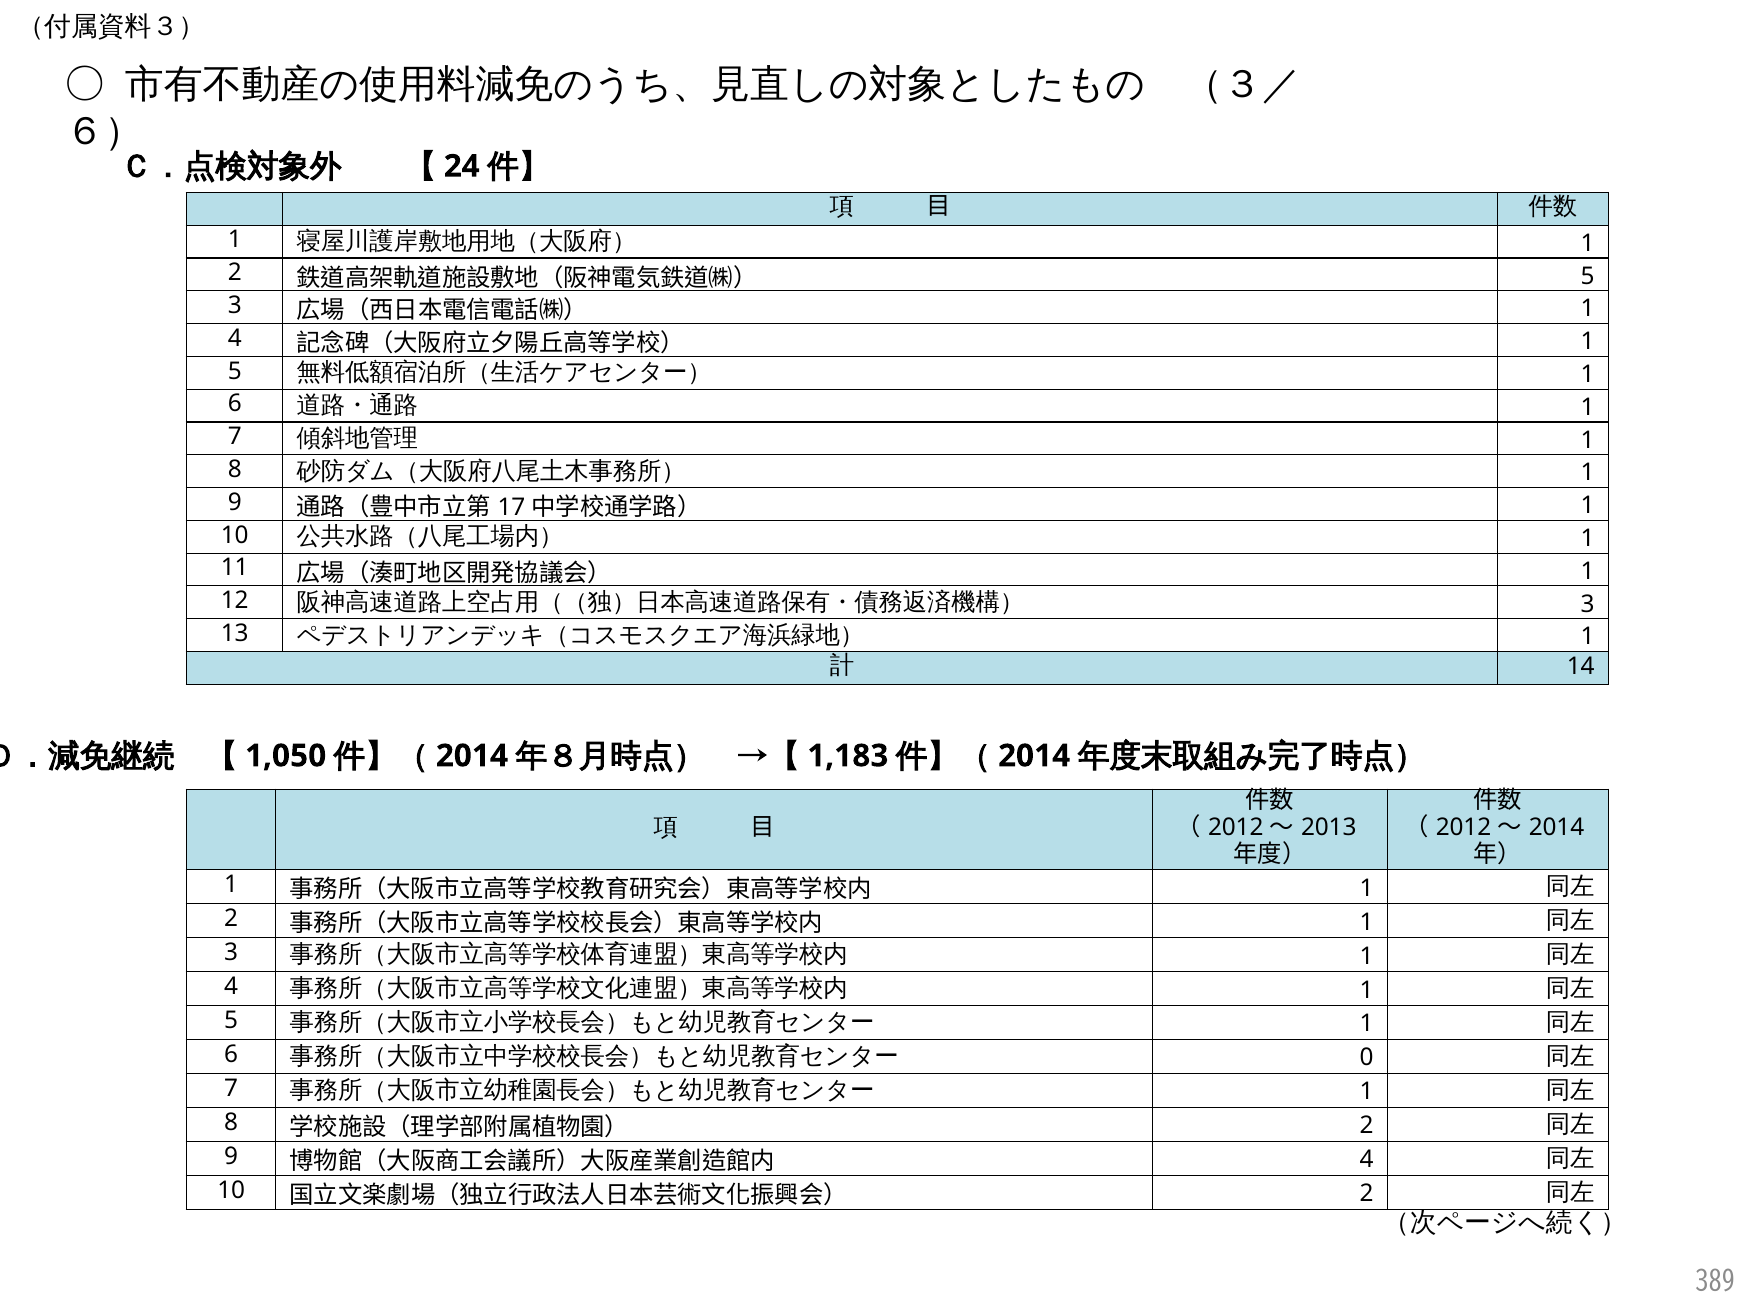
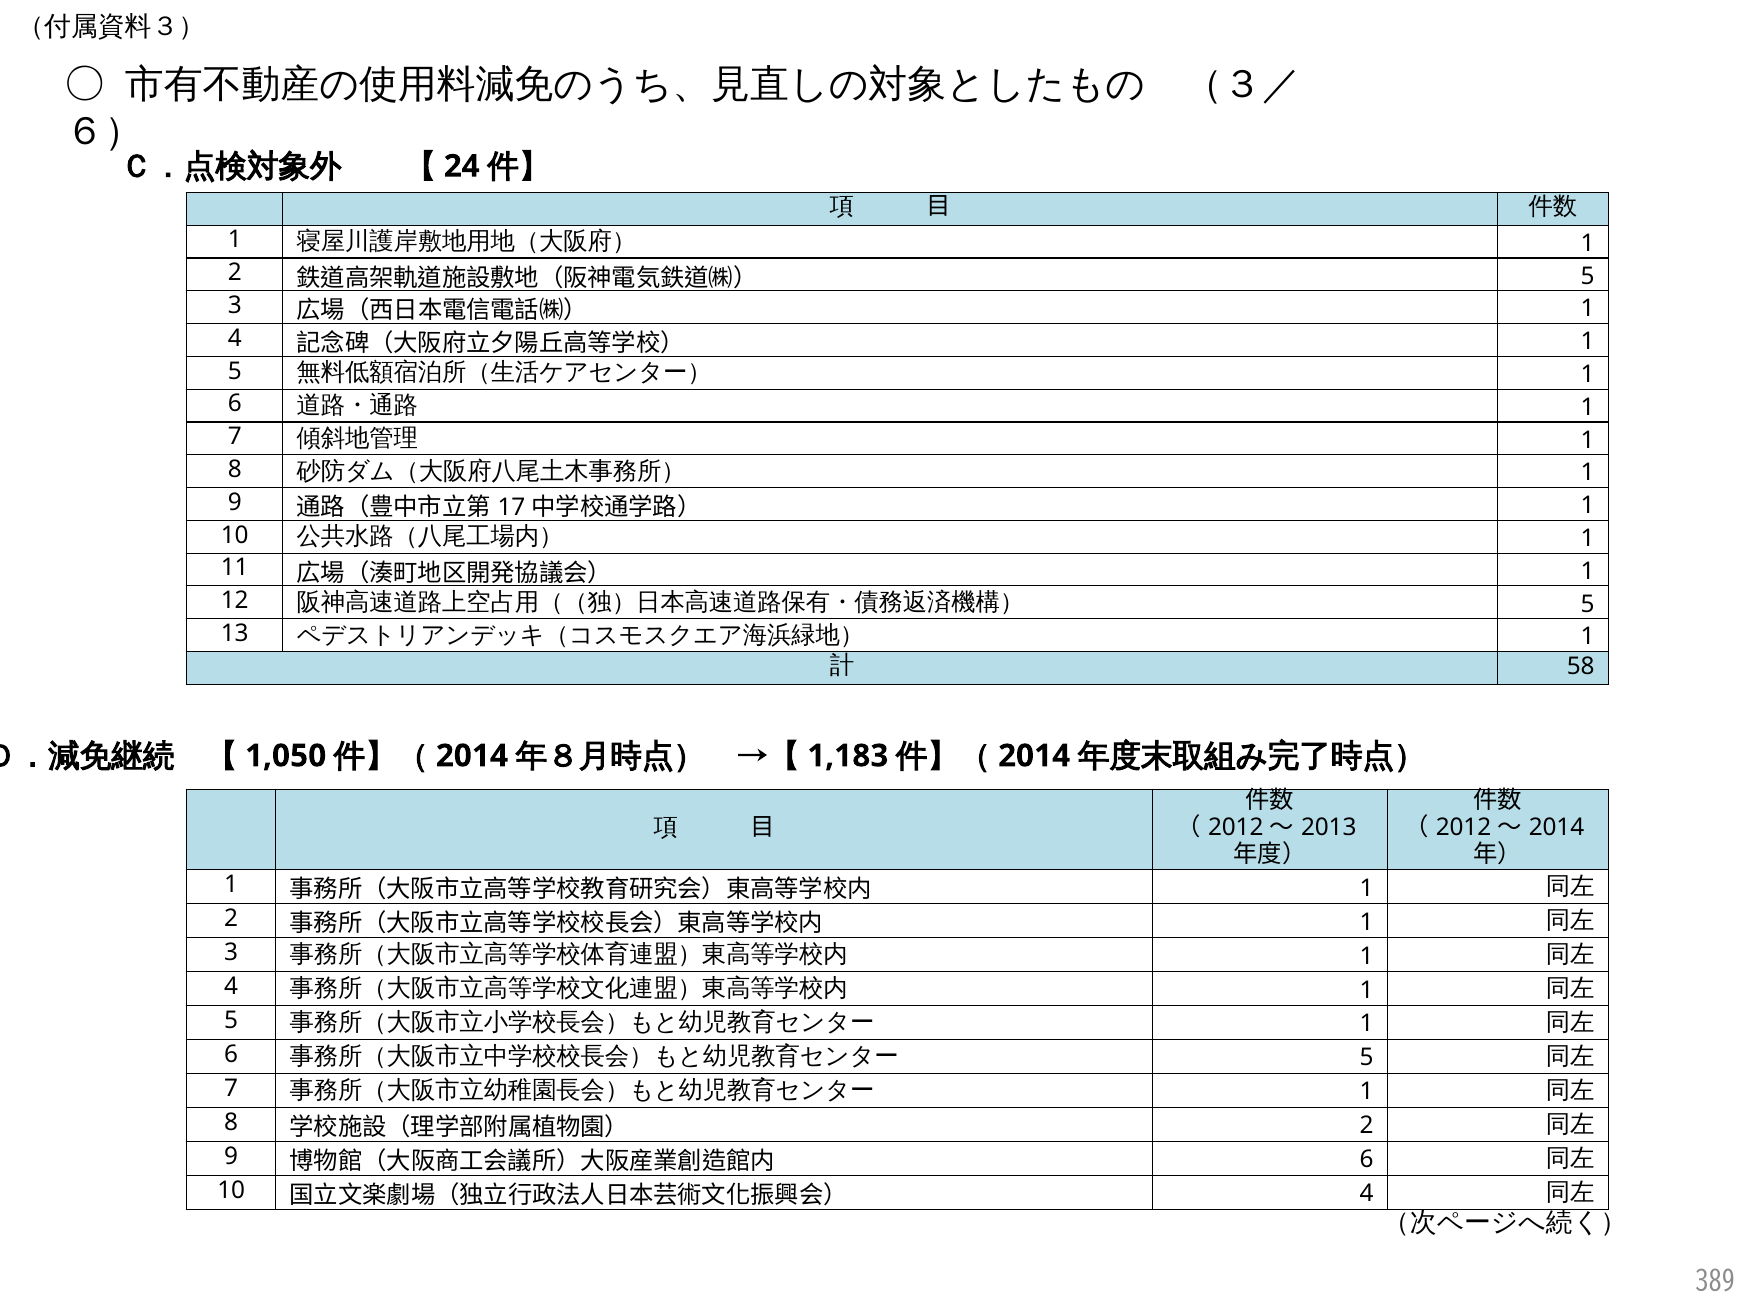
3: 3 -> 5 (1588, 604)
14: 14 -> 58 (1581, 666)
0: 0 -> 5 (1367, 1058)
4: 4 -> 6 (1367, 1160)
2: 2 -> 4 (1367, 1194)
